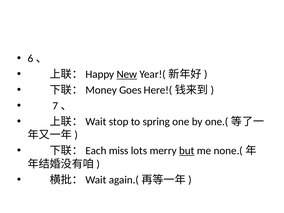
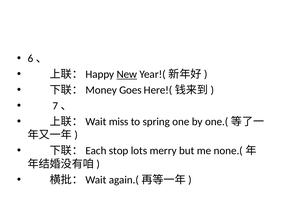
stop: stop -> miss (119, 122)
miss: miss -> stop (119, 151)
but underline: present -> none (187, 151)
